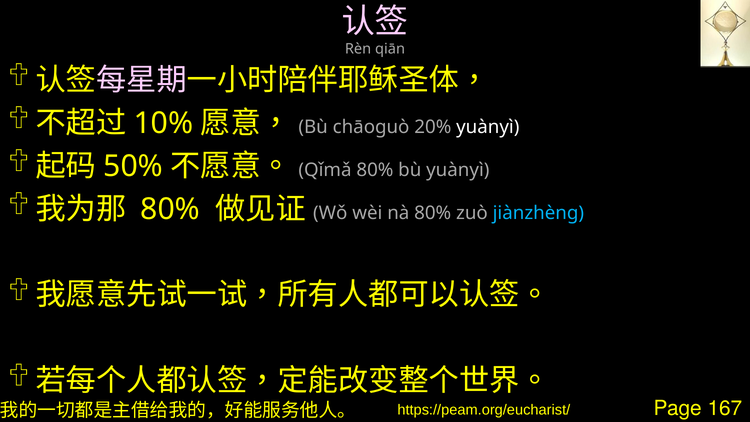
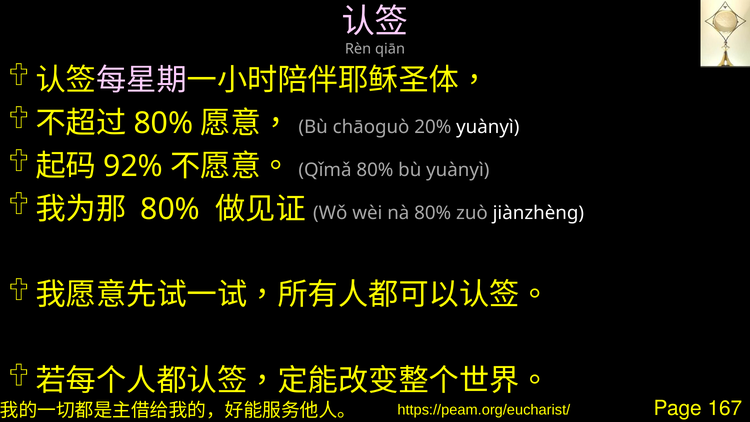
10%: 10% -> 80% (163, 123)
50%: 50% -> 92% (133, 166)
jiànzhèng colour: light blue -> white (538, 213)
